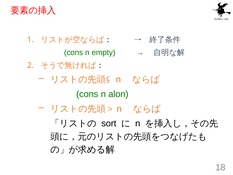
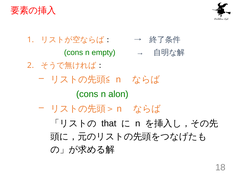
sort: sort -> that (109, 123)
